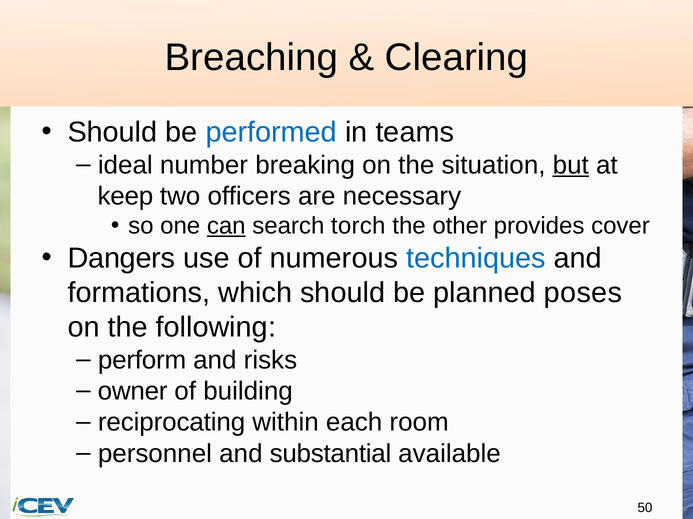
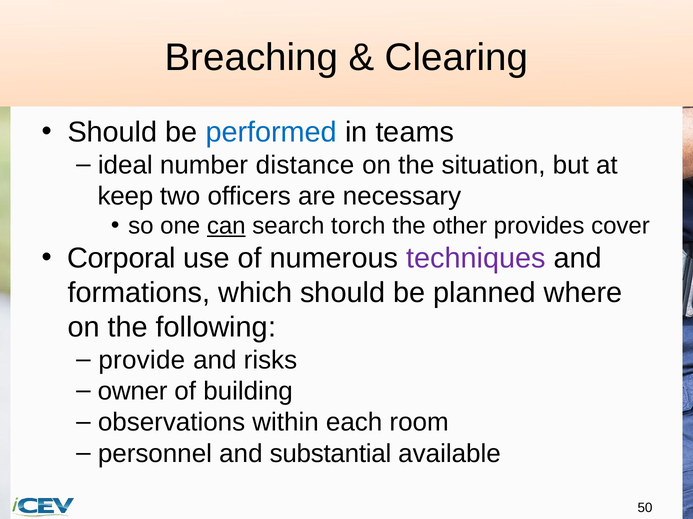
breaking: breaking -> distance (305, 165)
but underline: present -> none (571, 165)
Dangers: Dangers -> Corporal (121, 258)
techniques colour: blue -> purple (476, 258)
poses: poses -> where (583, 293)
perform: perform -> provide (142, 361)
reciprocating: reciprocating -> observations (172, 423)
